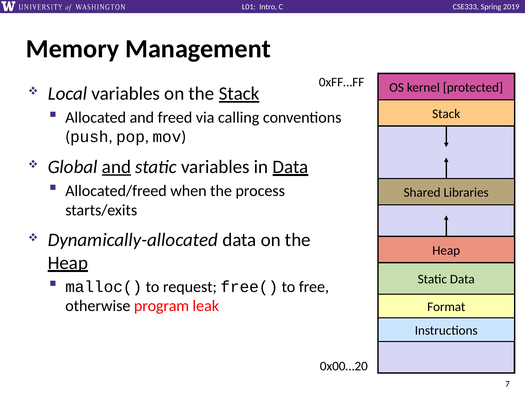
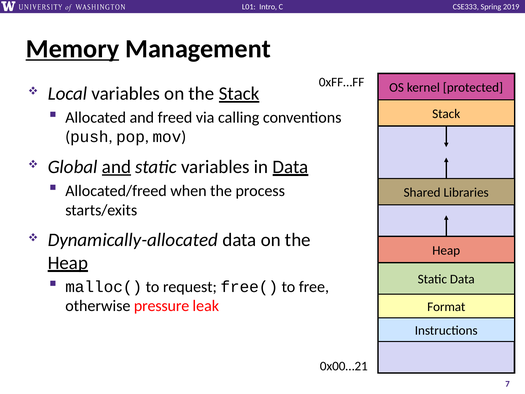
Memory underline: none -> present (72, 49)
program: program -> pressure (162, 306)
0x00…20: 0x00…20 -> 0x00…21 (344, 366)
